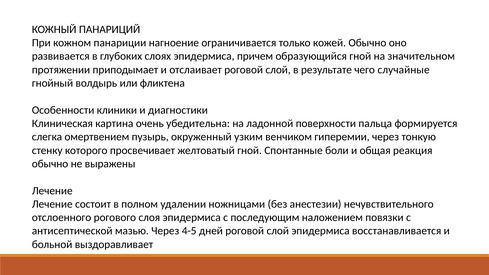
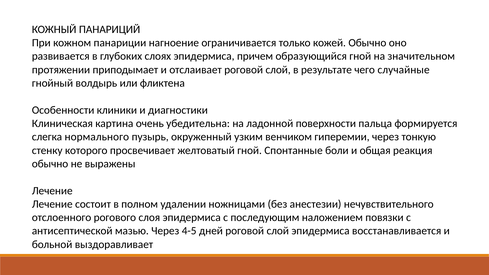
омертвением: омертвением -> нормального (97, 137)
